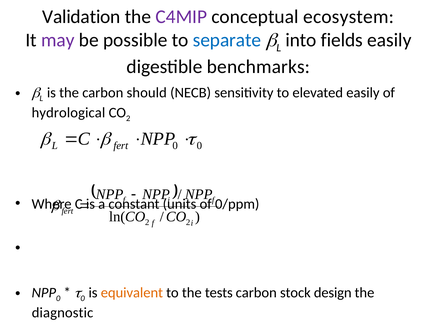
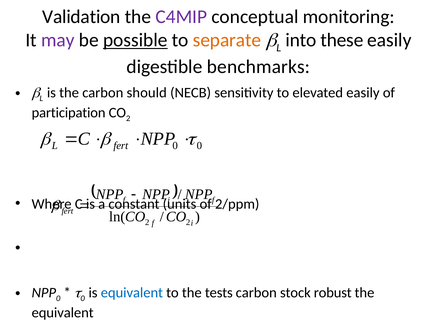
ecosystem: ecosystem -> monitoring (349, 17)
possible underline: none -> present (135, 40)
separate colour: blue -> orange (227, 40)
fields: fields -> these (342, 40)
hydrological: hydrological -> participation (69, 113)
0/ppm: 0/ppm -> 2/ppm (237, 204)
equivalent colour: orange -> blue (132, 293)
design: design -> robust (333, 293)
diagnostic: diagnostic -> equivalent (63, 312)
